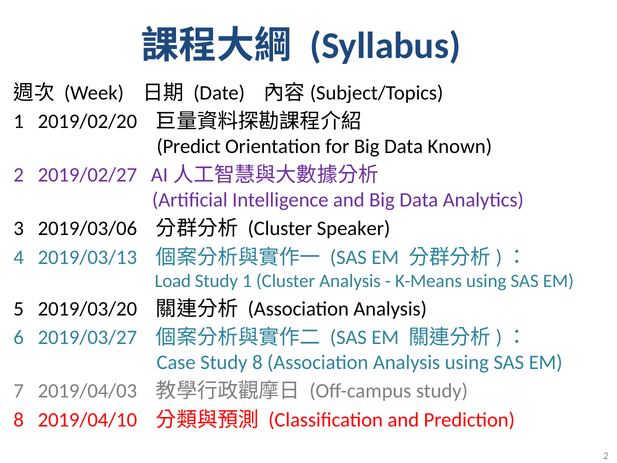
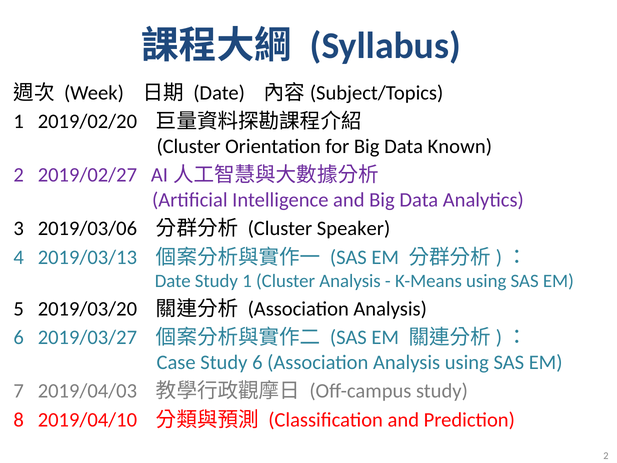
Predict: Predict -> Cluster (189, 146)
Load: Load -> Date (173, 281)
Case Study 8: 8 -> 6 (257, 362)
